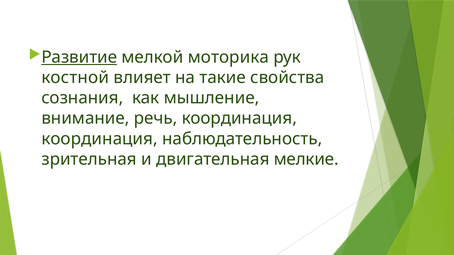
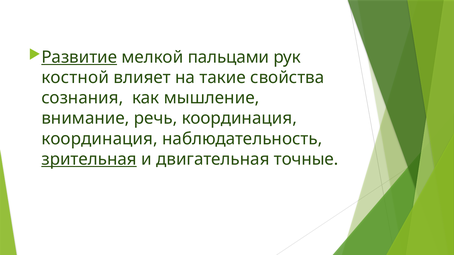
моторика: моторика -> пальцами (228, 57)
зрительная underline: none -> present (89, 159)
мелкие: мелкие -> точные (306, 159)
